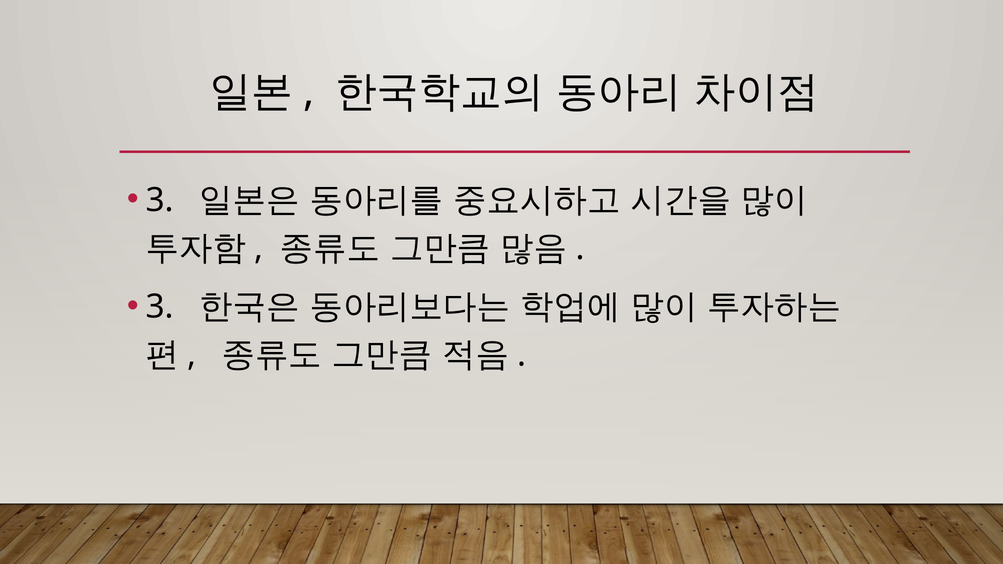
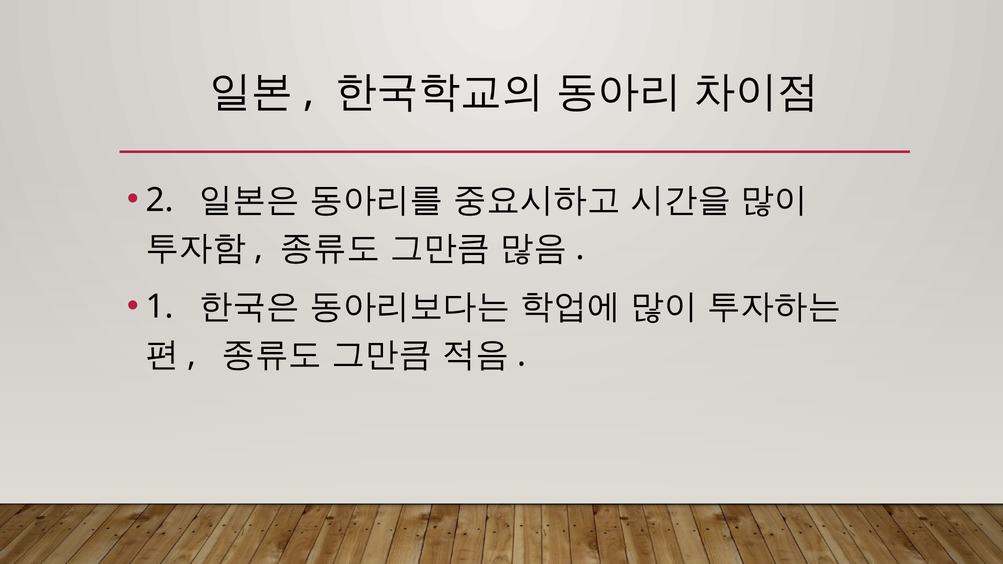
3: 3 -> 2 (160, 200)
3: 3 -> 1 (160, 307)
